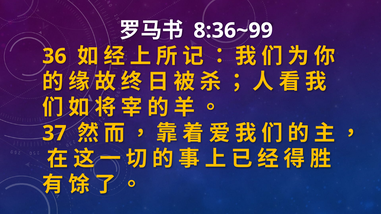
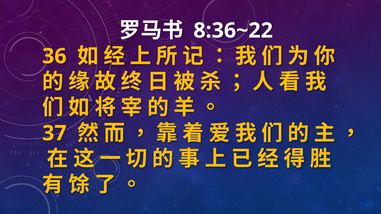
8:36~99: 8:36~99 -> 8:36~22 (233, 31)
